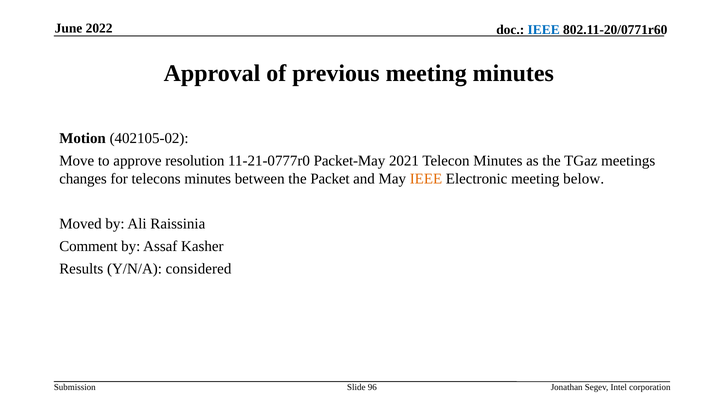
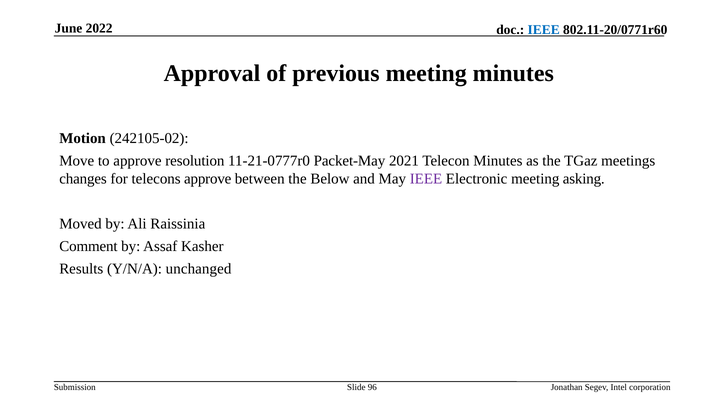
402105-02: 402105-02 -> 242105-02 (149, 138)
telecons minutes: minutes -> approve (208, 179)
Packet: Packet -> Below (330, 179)
IEEE colour: orange -> purple (426, 179)
below: below -> asking (584, 179)
considered: considered -> unchanged (199, 269)
